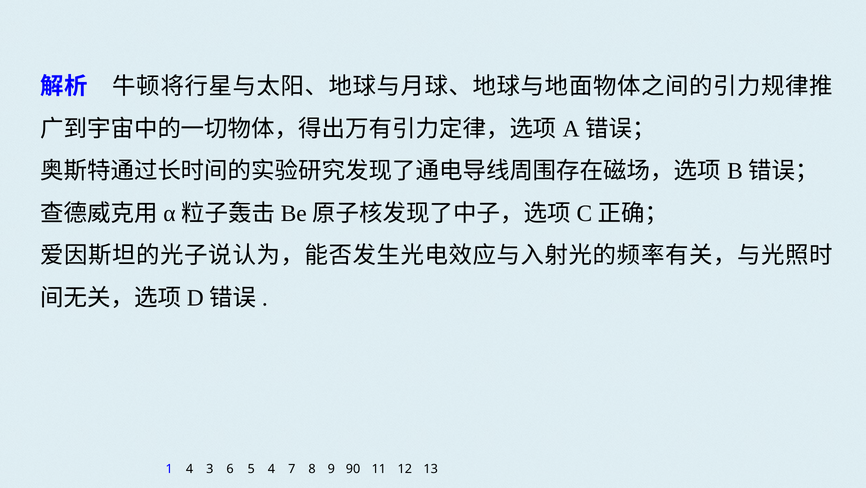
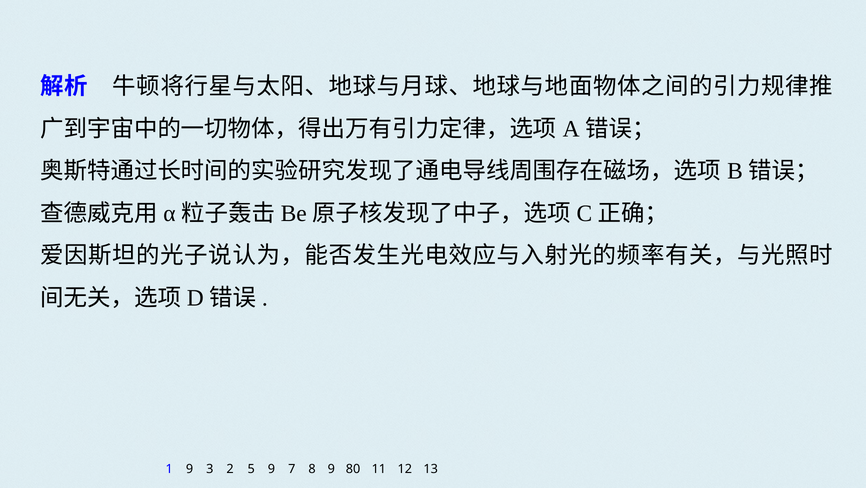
1 4: 4 -> 9 (189, 468)
6: 6 -> 2 (230, 468)
5 4: 4 -> 9 (271, 468)
90: 90 -> 80 (353, 468)
